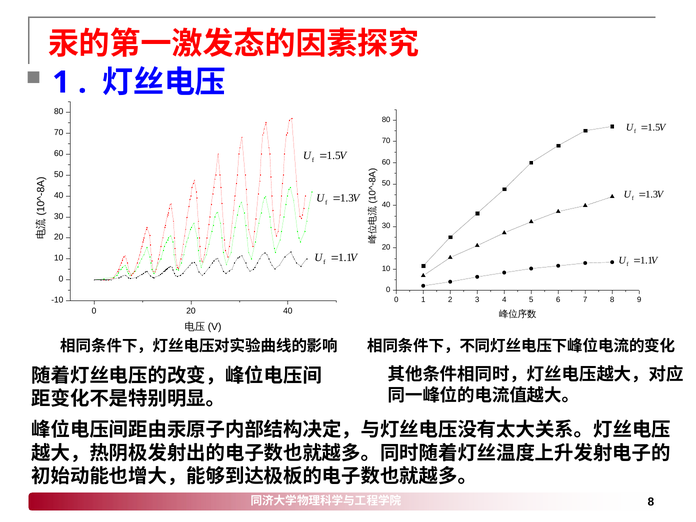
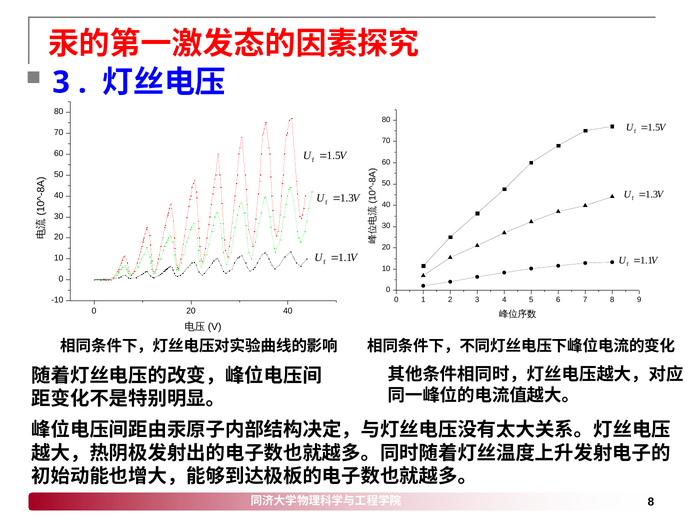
1: 1 -> 3 (61, 82)
